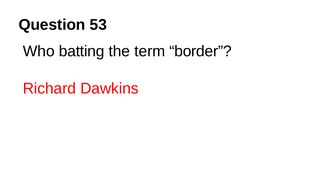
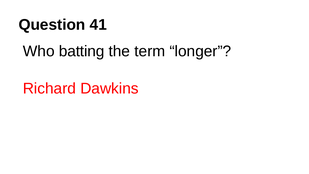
53: 53 -> 41 (98, 25)
border: border -> longer (200, 51)
